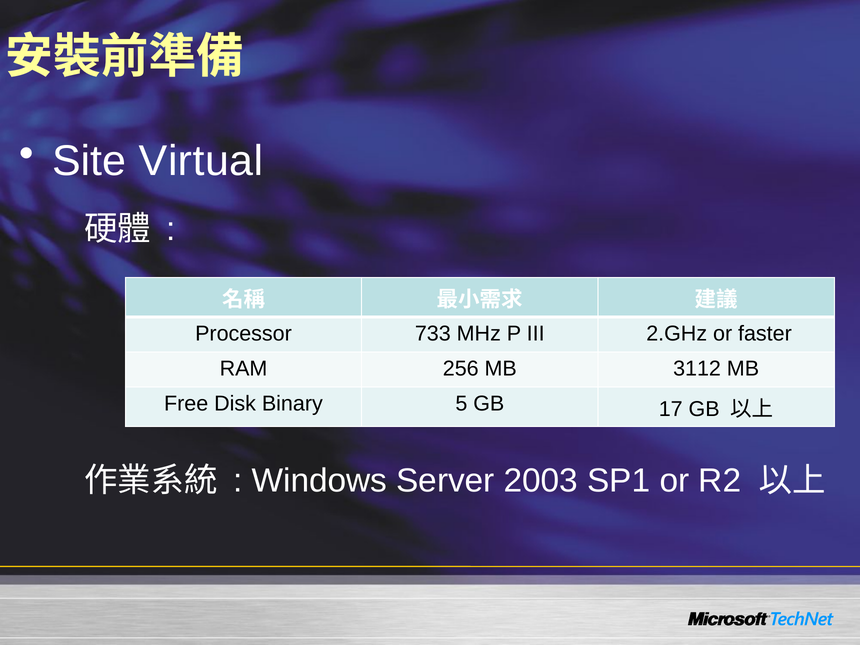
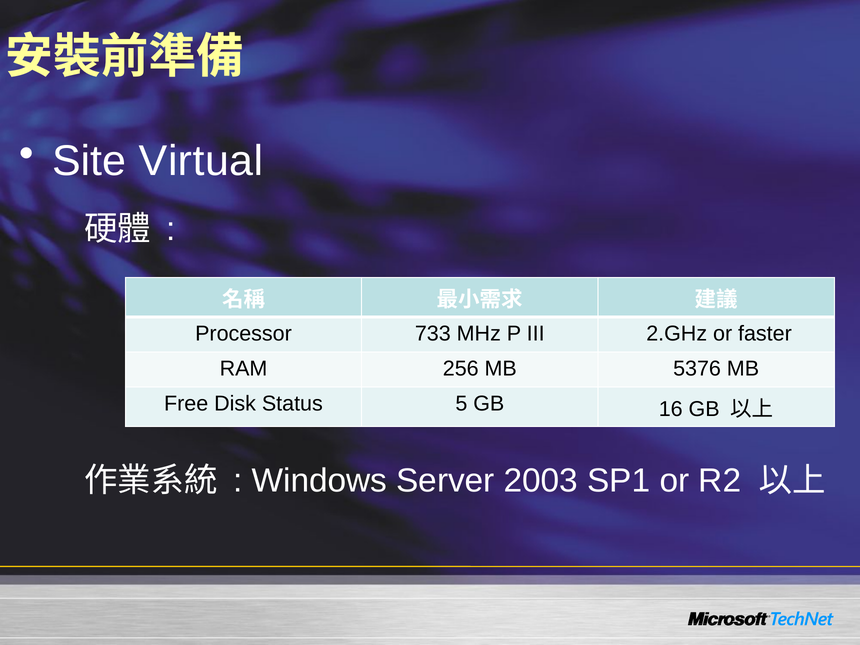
3112: 3112 -> 5376 (697, 369)
Binary: Binary -> Status (292, 403)
17: 17 -> 16 (671, 409)
